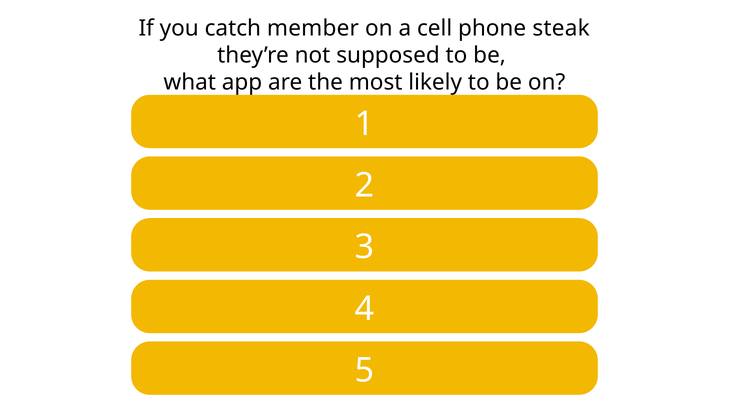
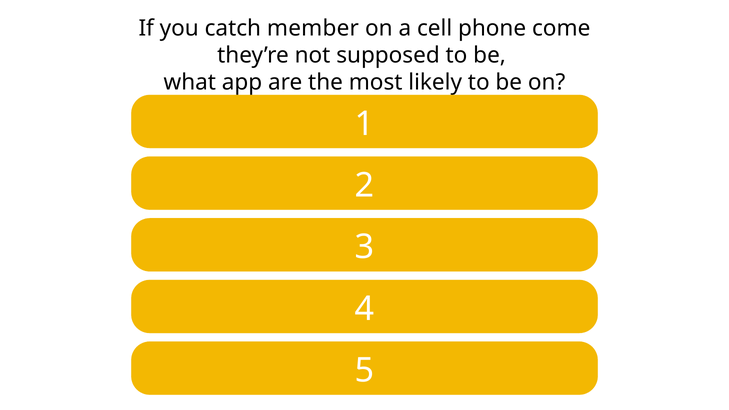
steak: steak -> come (561, 28)
